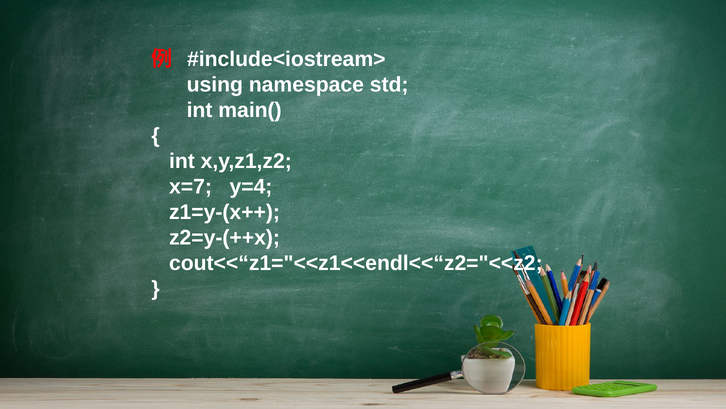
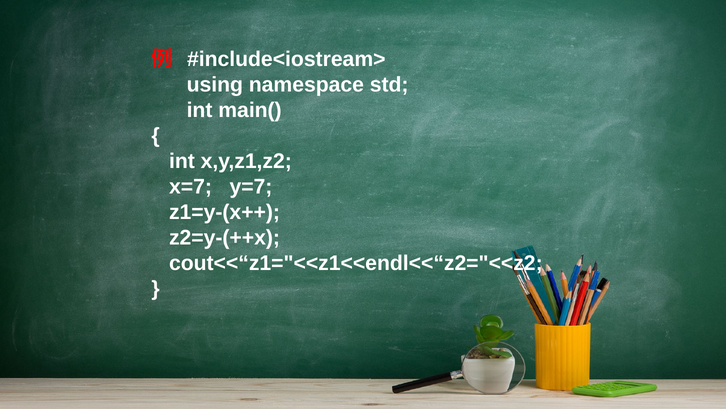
y=4: y=4 -> y=7 (251, 186)
